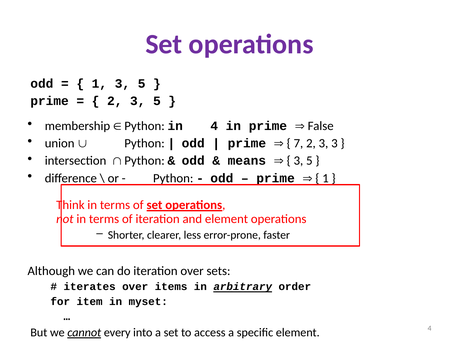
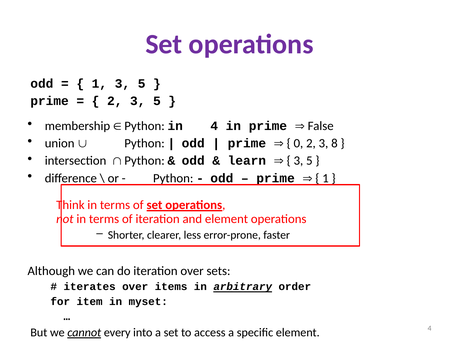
7: 7 -> 0 (298, 143)
3 3: 3 -> 8 (334, 143)
means: means -> learn (247, 161)
